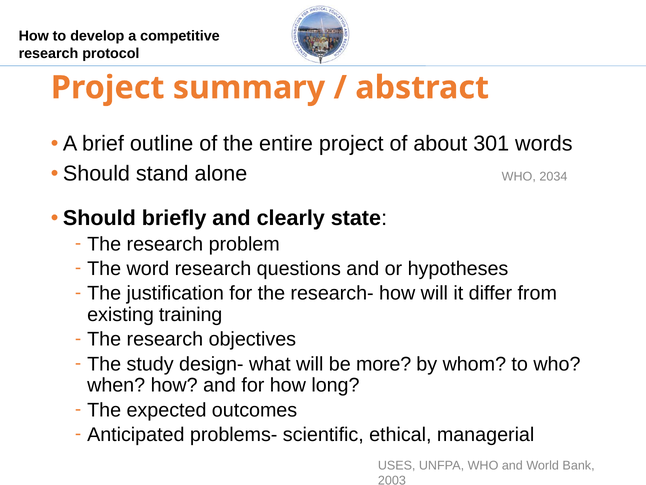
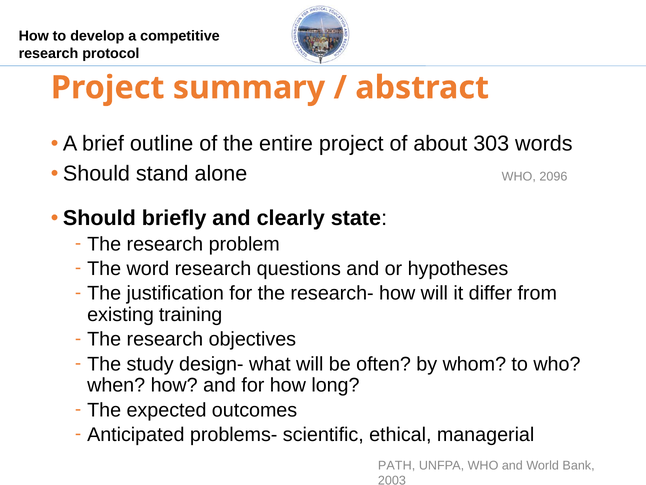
301: 301 -> 303 (491, 144)
2034: 2034 -> 2096 (553, 176)
more: more -> often (384, 364)
USES: USES -> PATH (397, 465)
